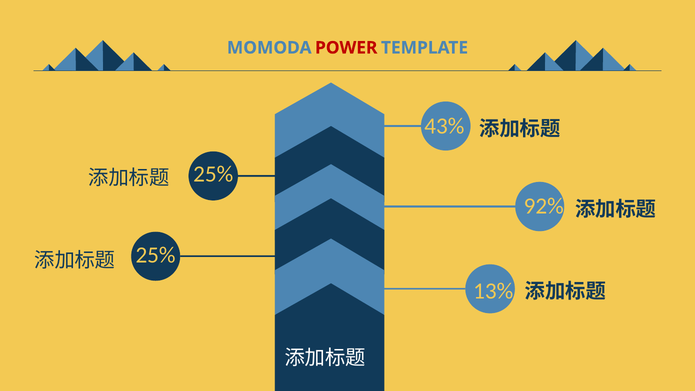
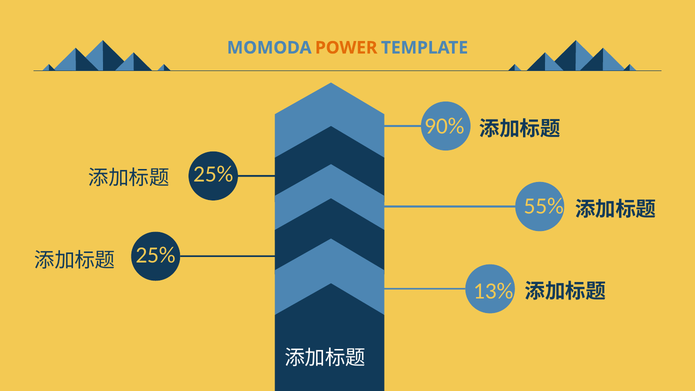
POWER colour: red -> orange (346, 48)
43%: 43% -> 90% (444, 126)
92%: 92% -> 55% (544, 206)
